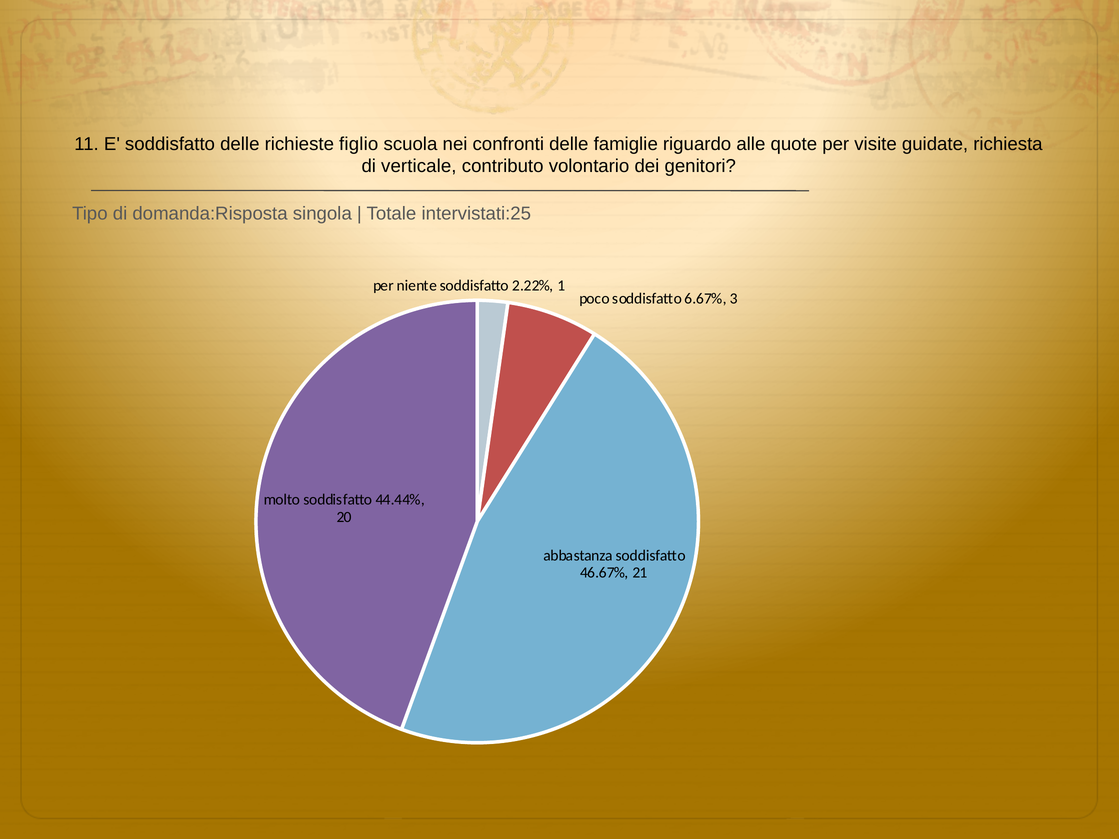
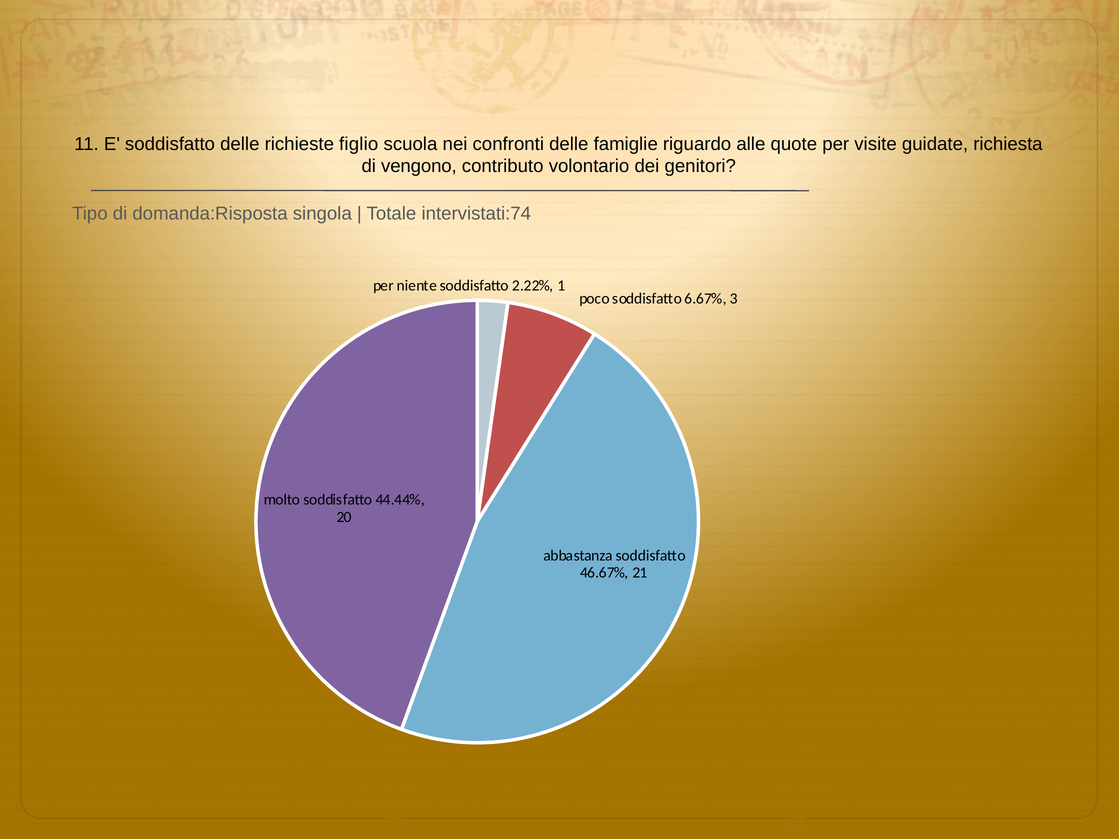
verticale: verticale -> vengono (419, 166)
intervistati:25: intervistati:25 -> intervistati:74 (476, 214)
